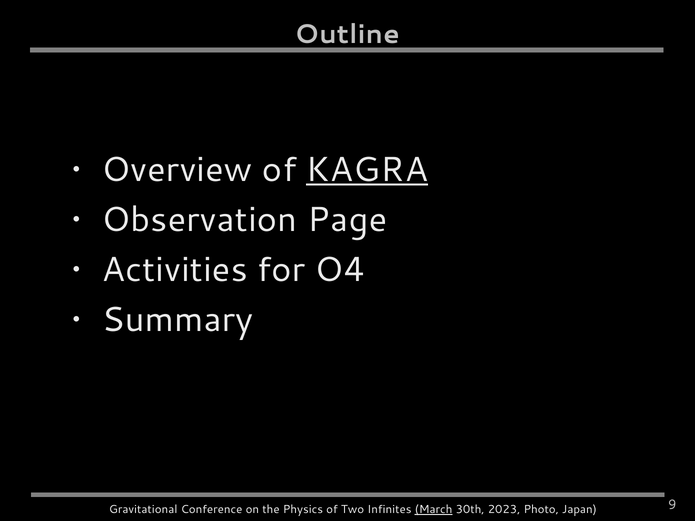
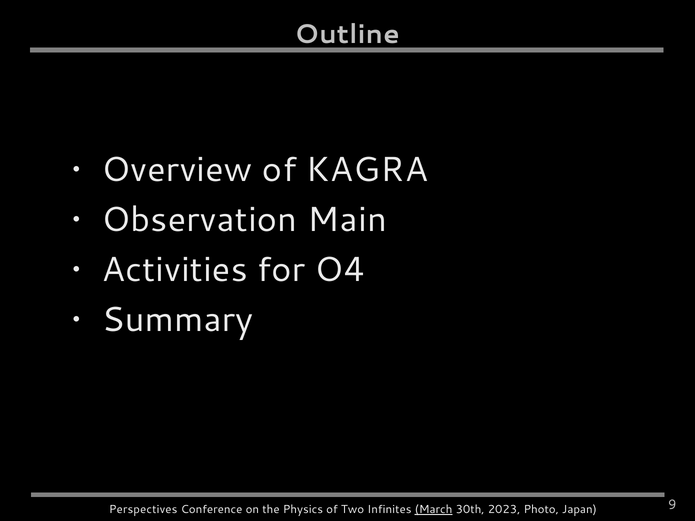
KAGRA underline: present -> none (367, 170)
Page: Page -> Main (347, 220)
Gravitational: Gravitational -> Perspectives (143, 510)
